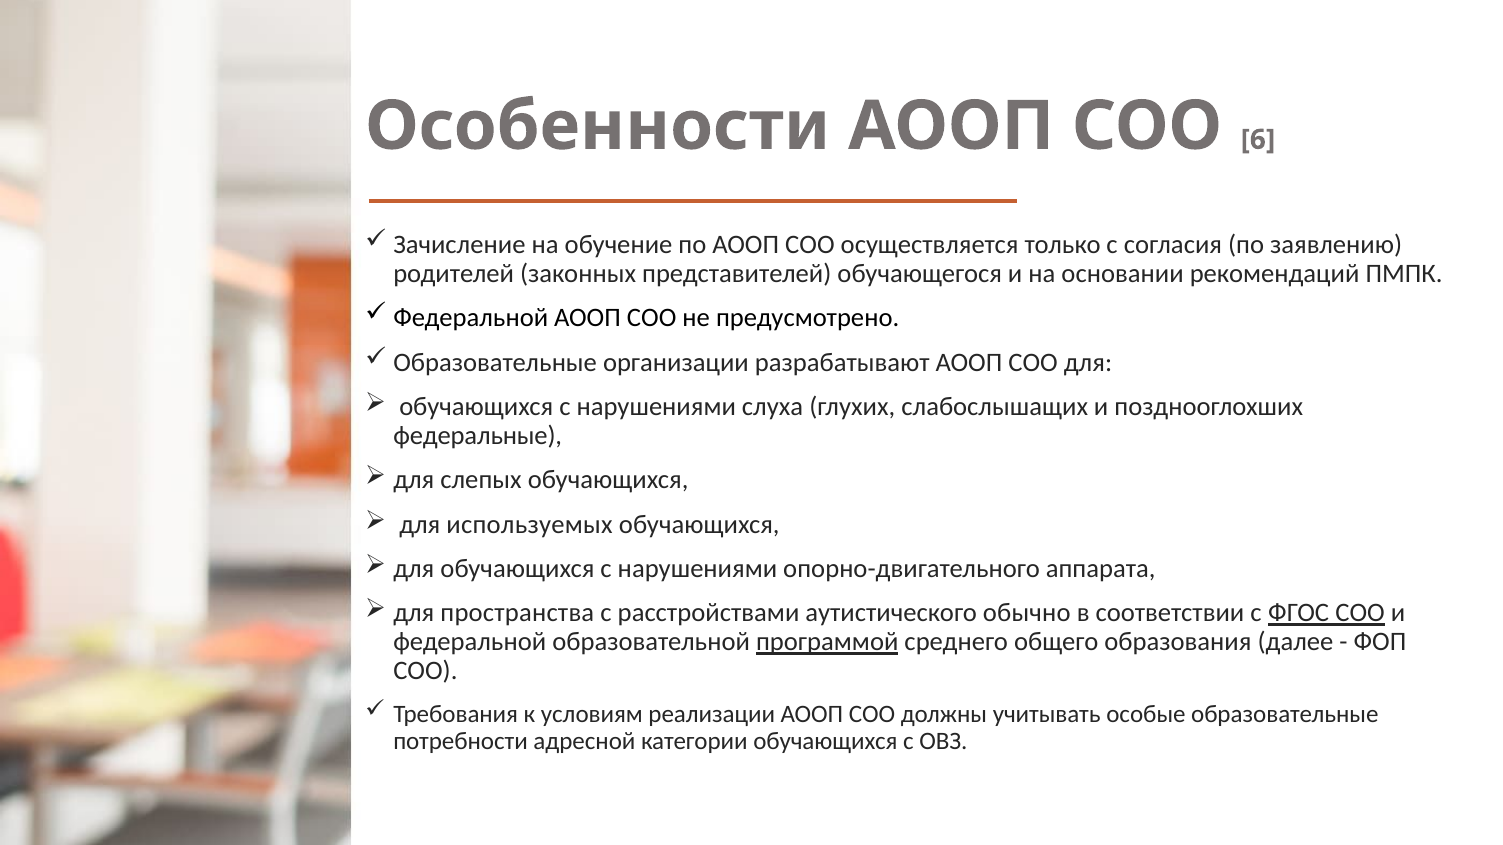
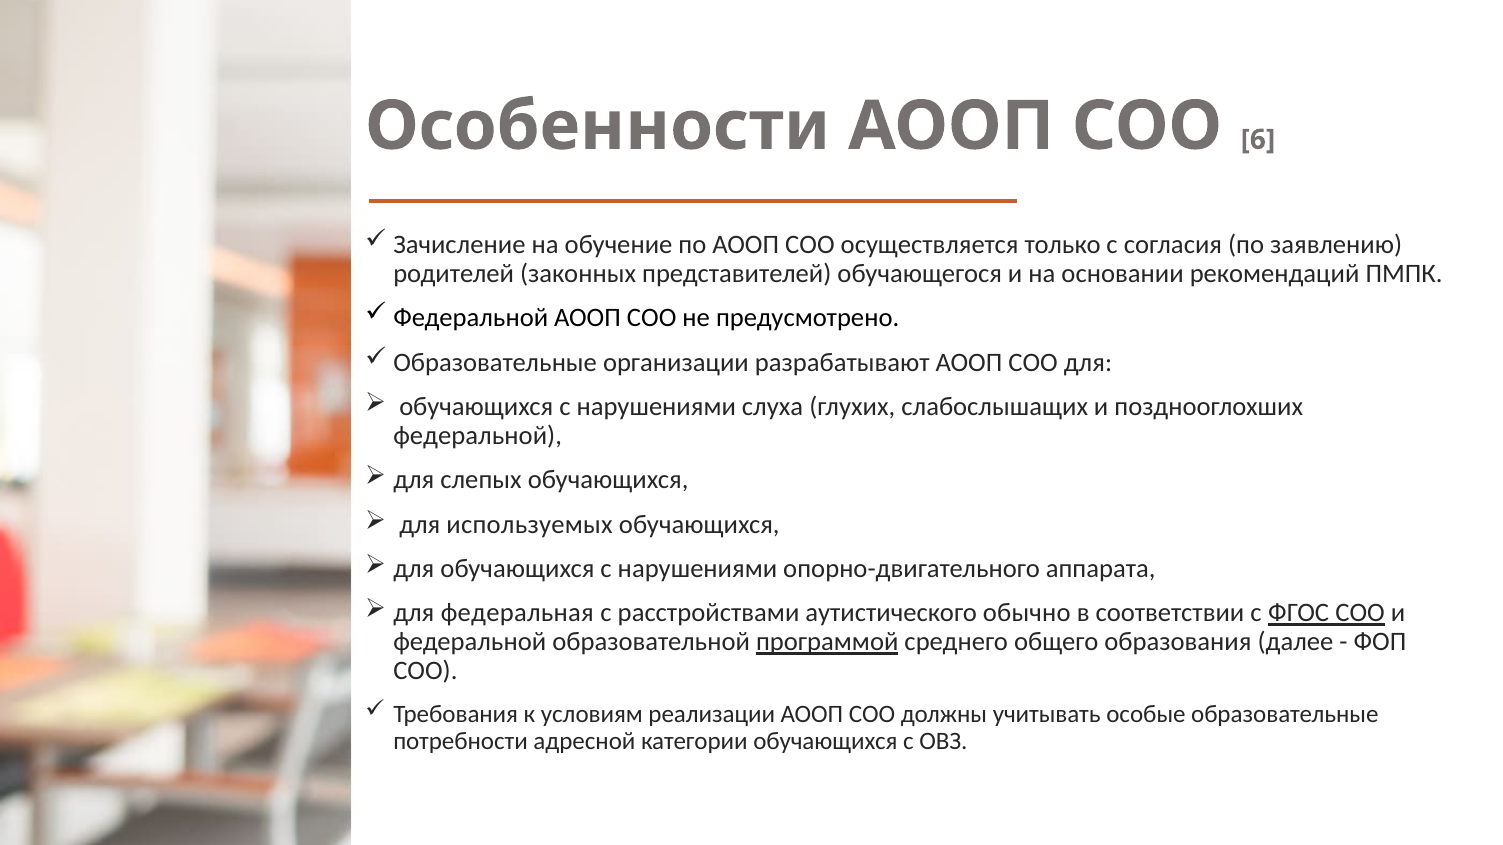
федеральные: федеральные -> федеральной (478, 436)
пространства: пространства -> федеральная (517, 613)
